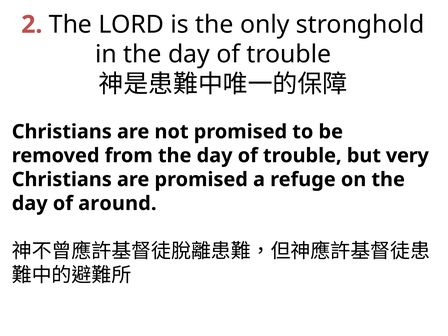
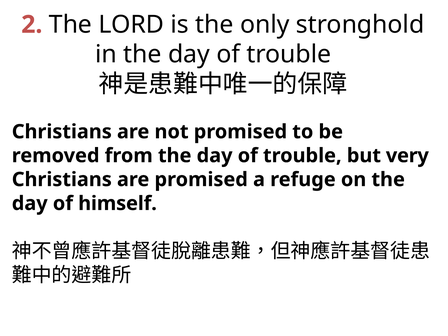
around: around -> himself (118, 203)
